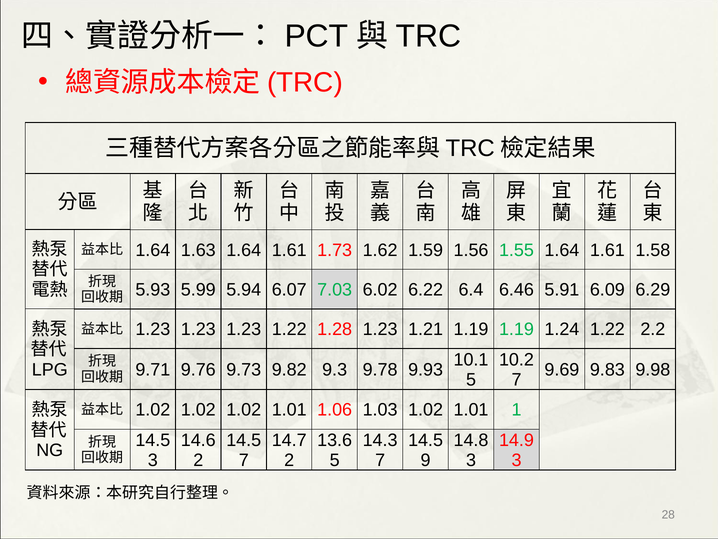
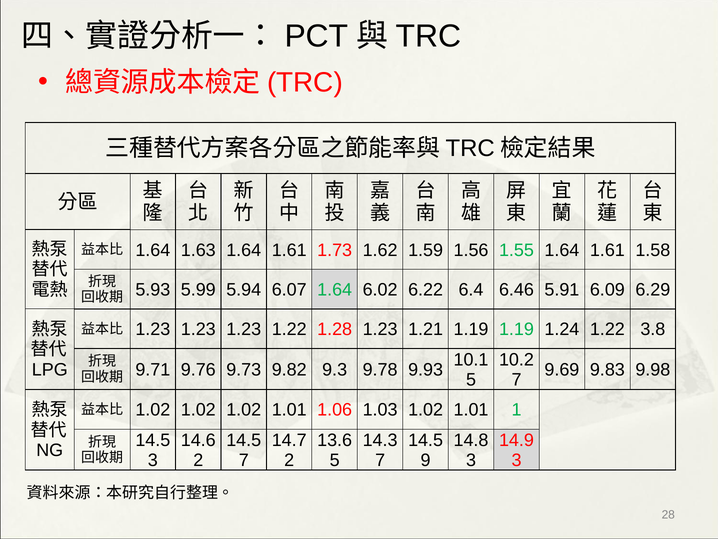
6.07 7.03: 7.03 -> 1.64 (335, 289)
2.2: 2.2 -> 3.8 (653, 329)
